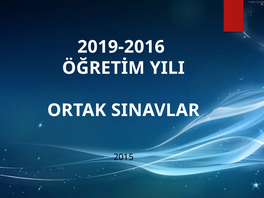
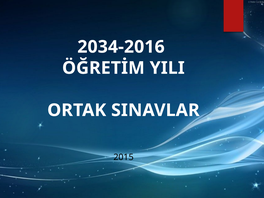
2019-2016: 2019-2016 -> 2034-2016 (121, 47)
